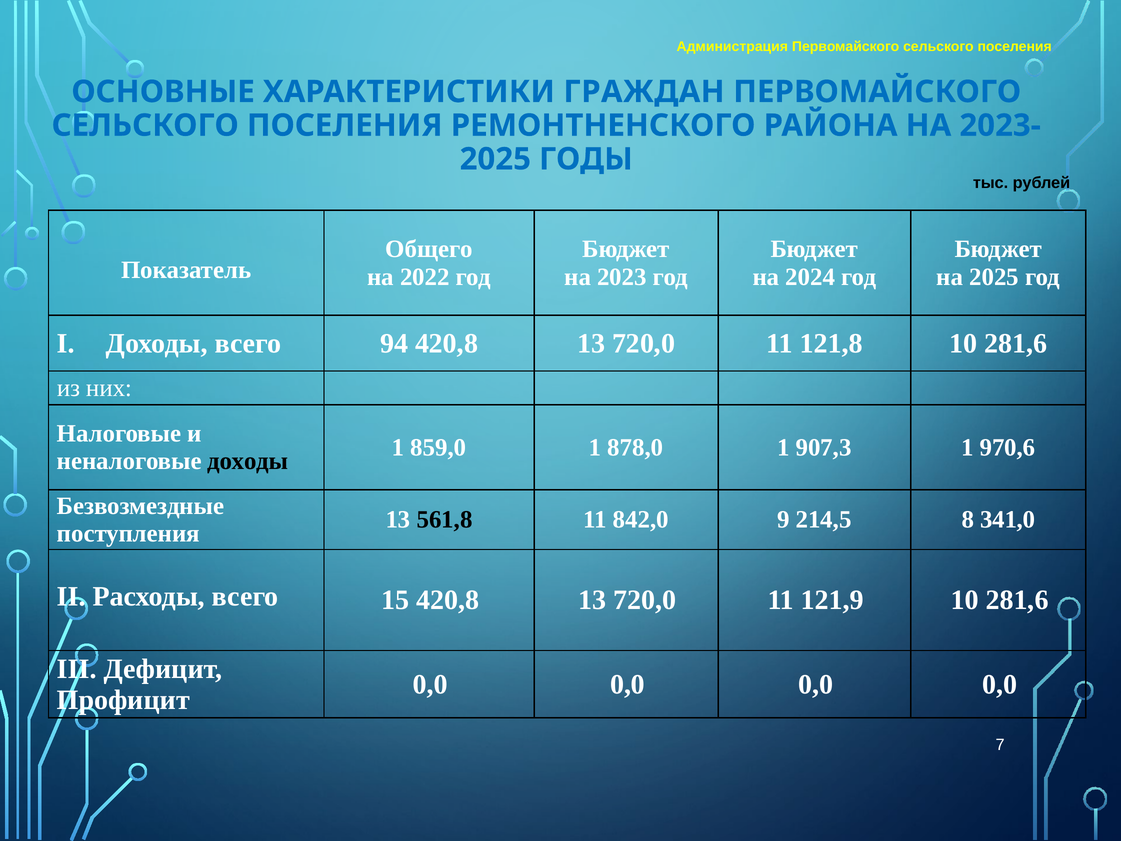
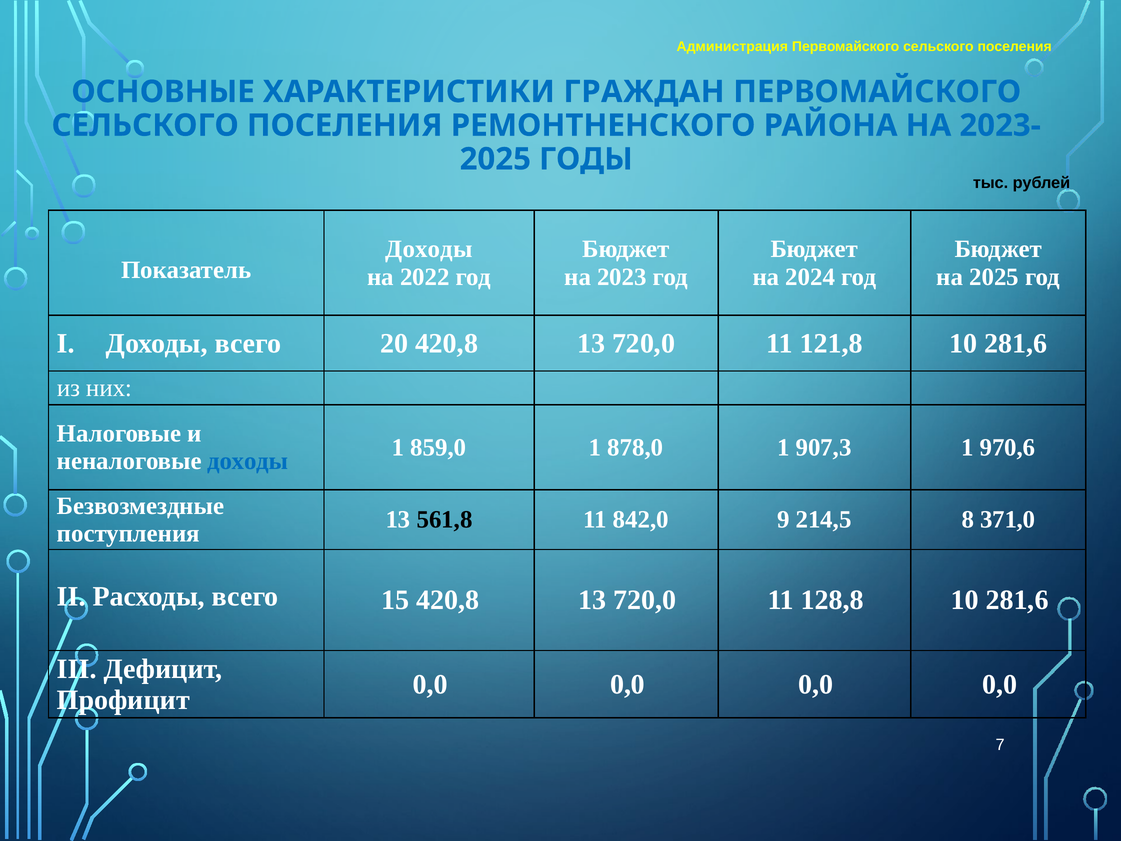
Общего: Общего -> Доходы (429, 249)
94: 94 -> 20 (394, 343)
доходы colour: black -> blue (248, 461)
341,0: 341,0 -> 371,0 (1008, 520)
121,9: 121,9 -> 128,8 (832, 600)
